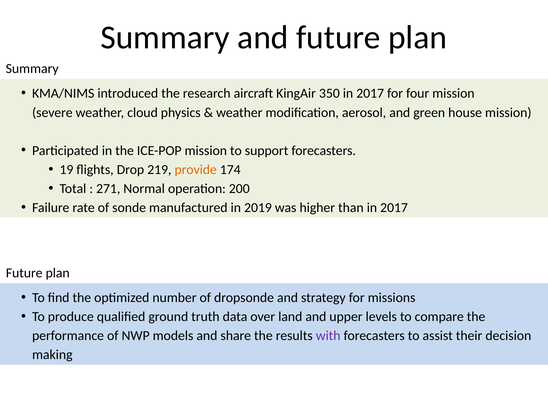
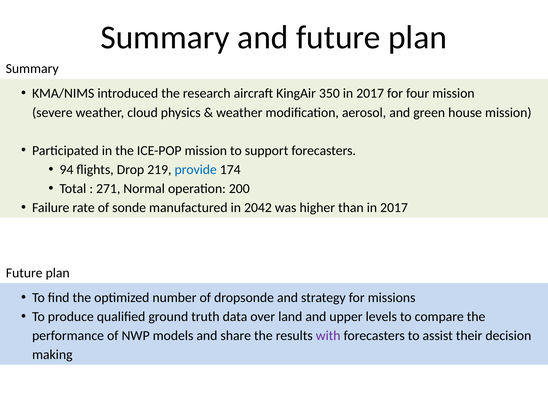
19: 19 -> 94 (66, 170)
provide colour: orange -> blue (196, 170)
2019: 2019 -> 2042 (258, 208)
